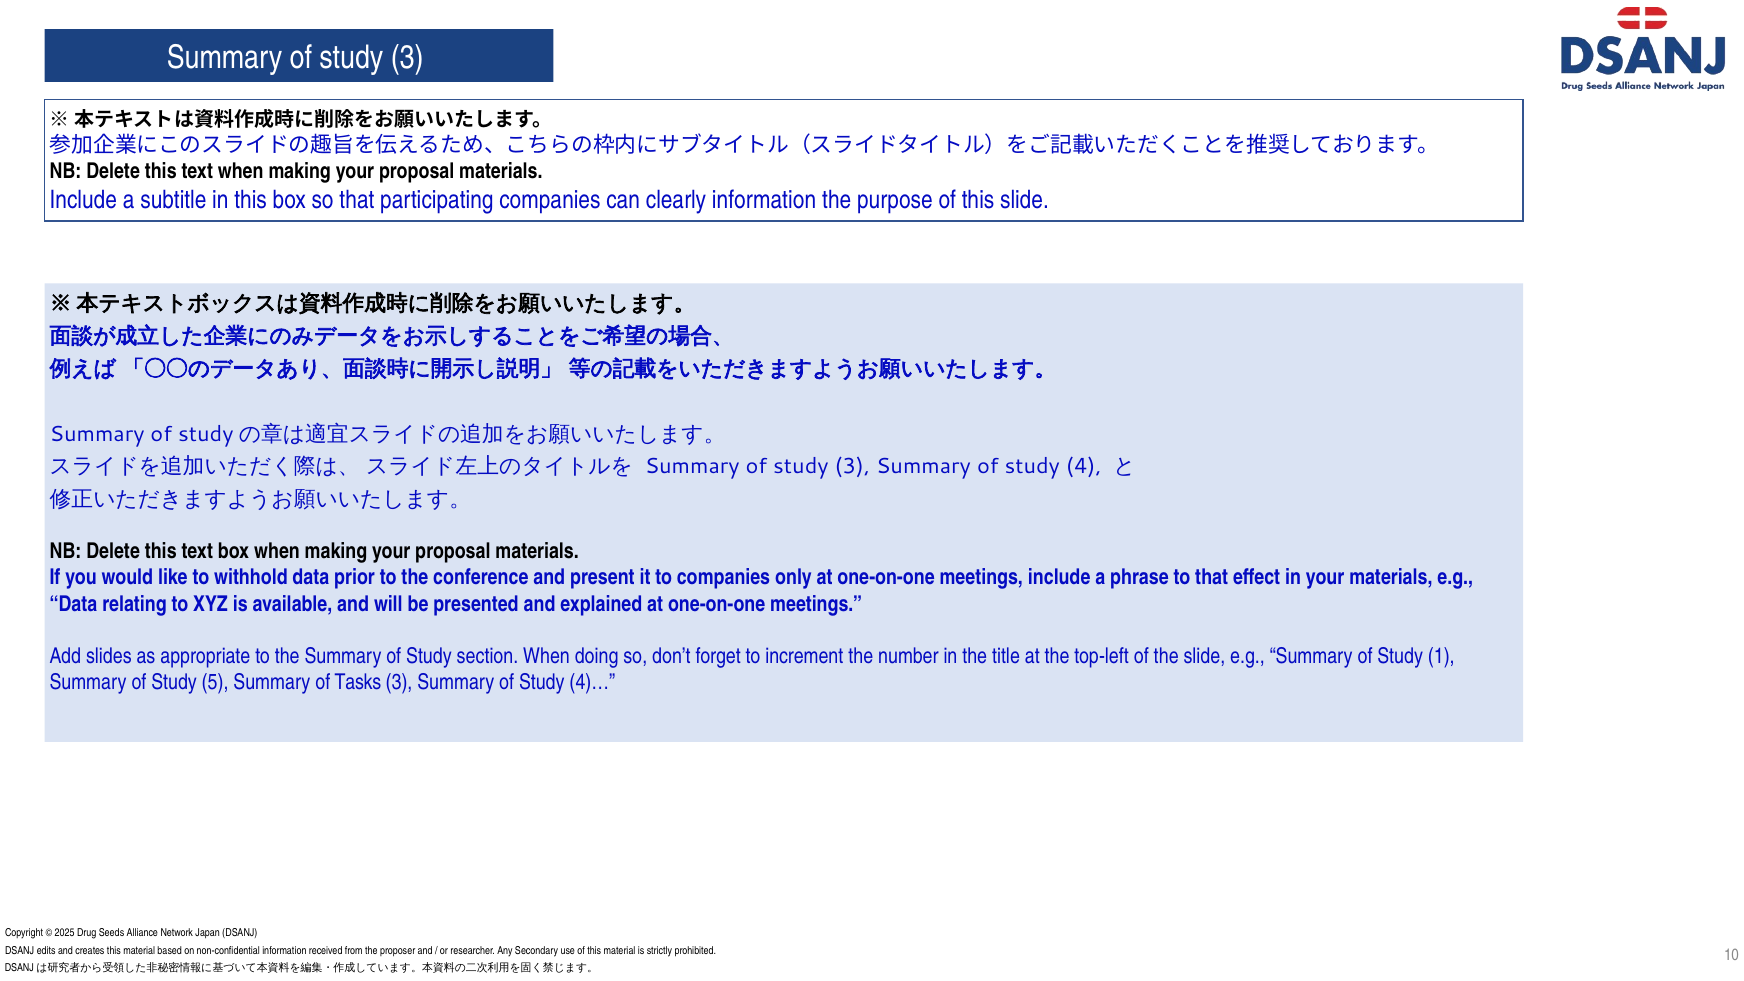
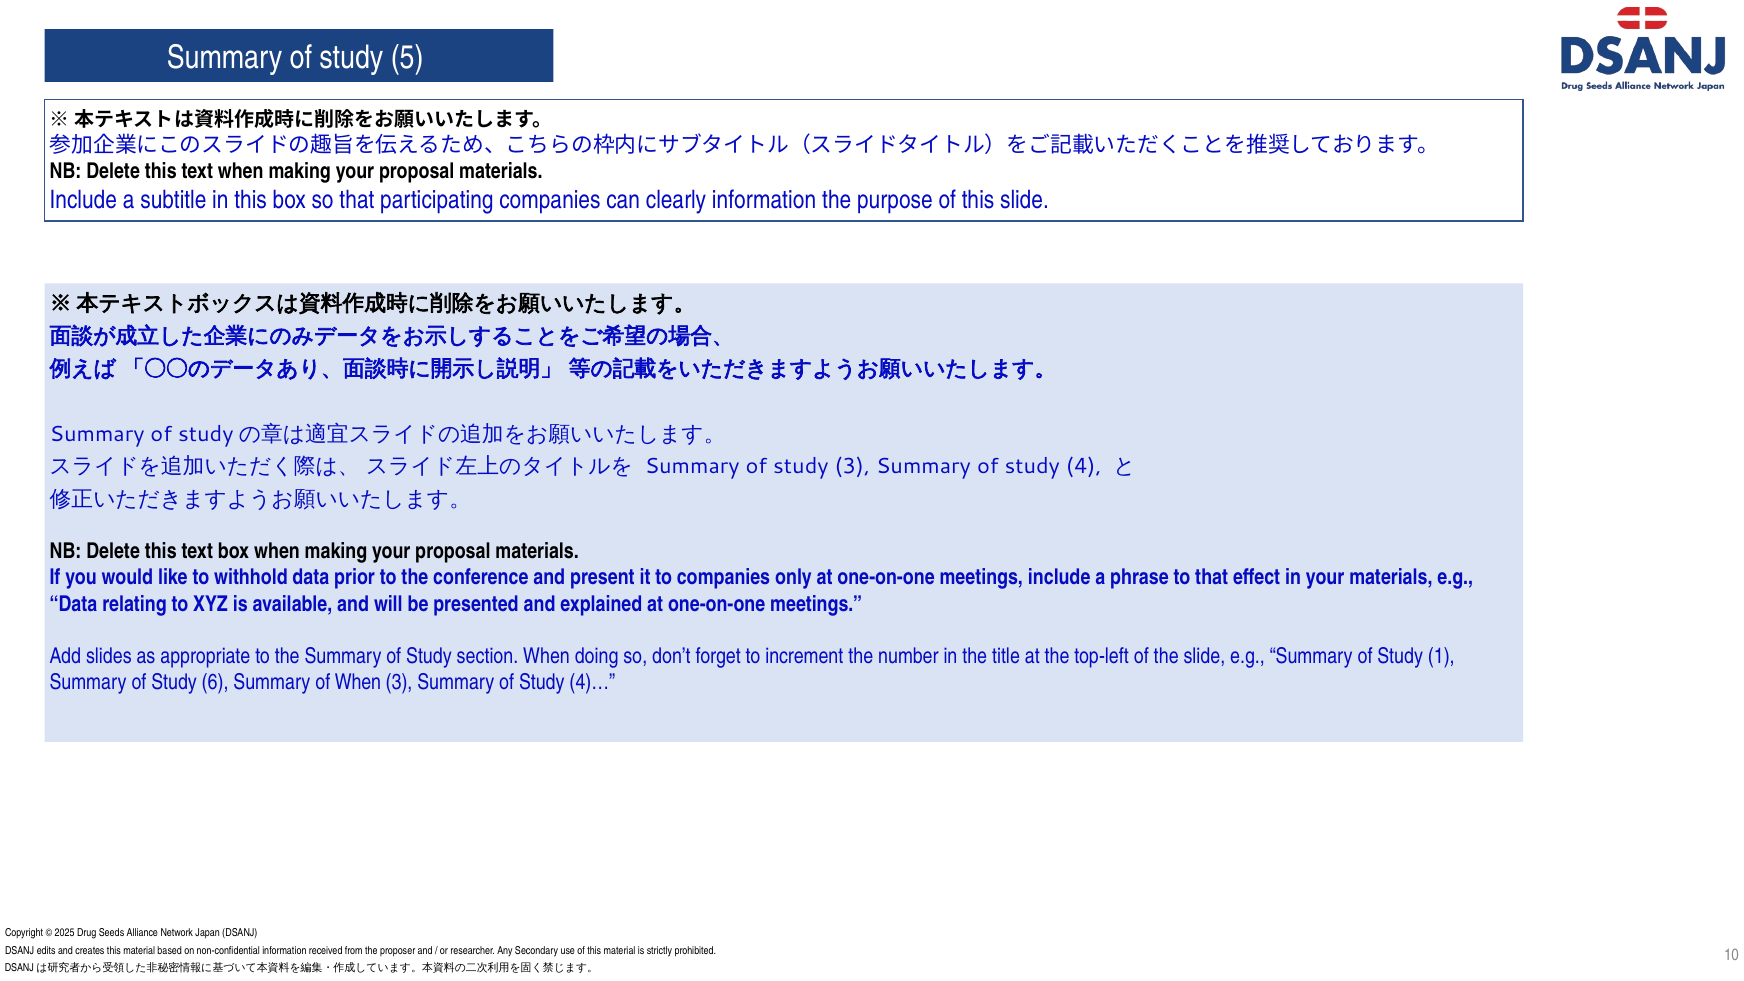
3: 3 -> 5 (407, 58)
5: 5 -> 6 (215, 682)
of Tasks: Tasks -> When (358, 682)
